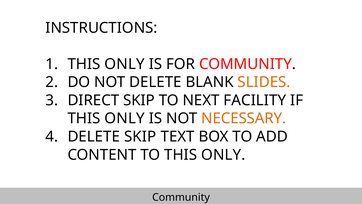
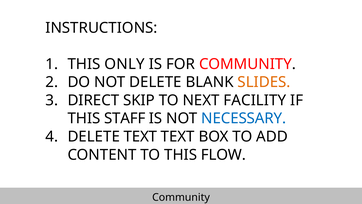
ONLY: ONLY -> STAFF (125, 118)
NECESSARY colour: orange -> blue (244, 118)
DELETE SKIP: SKIP -> TEXT (140, 136)
TO THIS ONLY: ONLY -> FLOW (223, 154)
